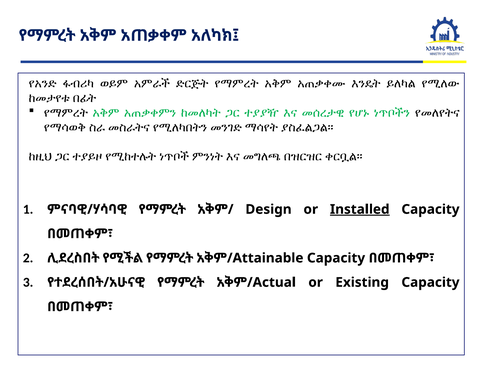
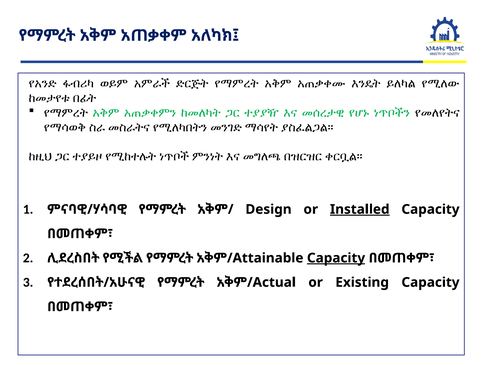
Capacity underline: none -> present (336, 258)
